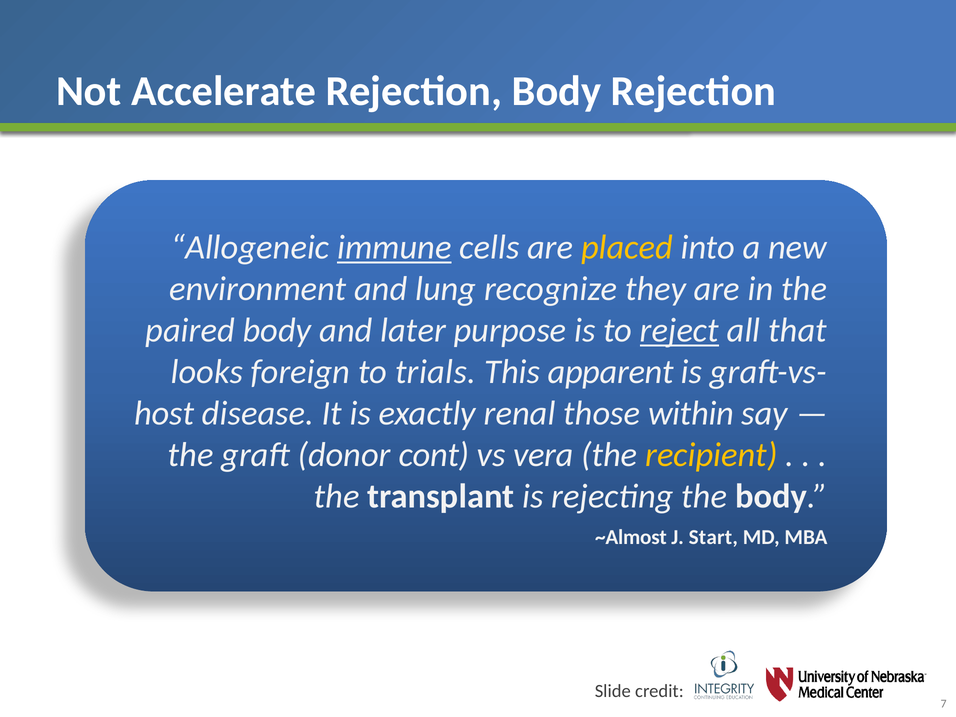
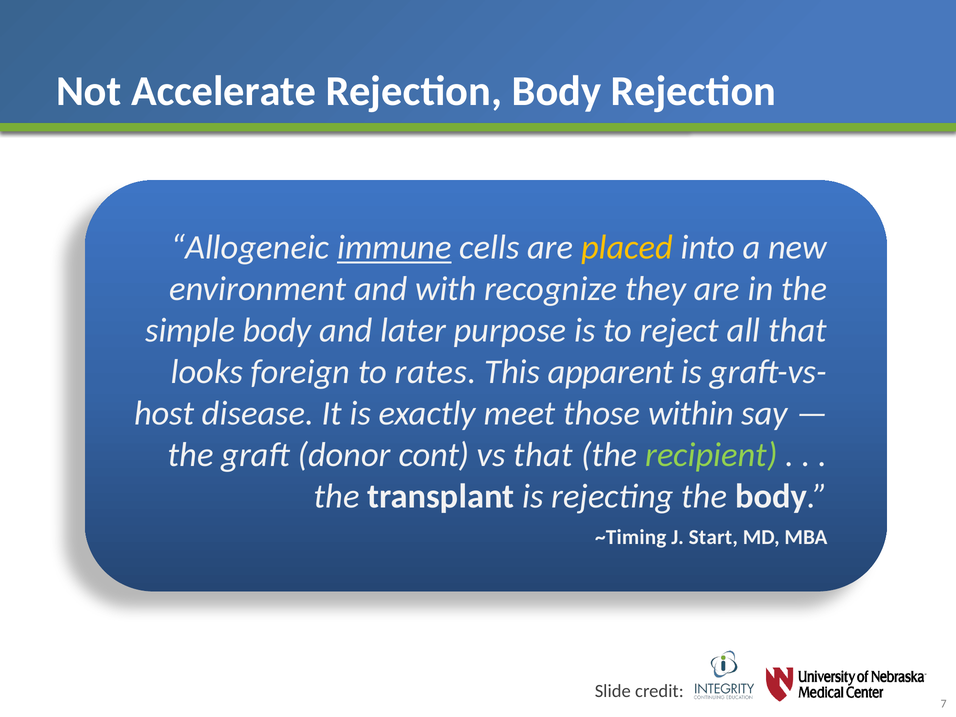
lung: lung -> with (446, 289)
paired: paired -> simple (190, 331)
reject underline: present -> none (679, 331)
trials: trials -> rates (436, 372)
renal: renal -> meet (520, 414)
vs vera: vera -> that (543, 455)
recipient colour: yellow -> light green (711, 455)
~Almost: ~Almost -> ~Timing (631, 537)
